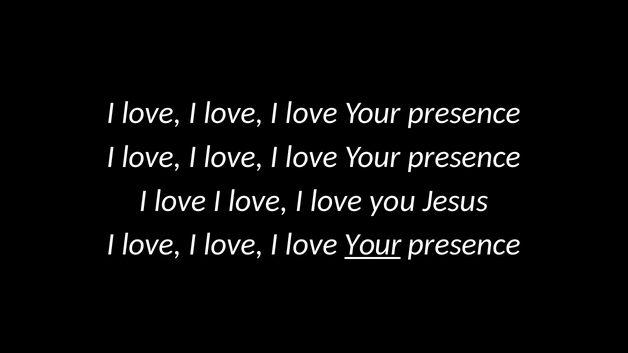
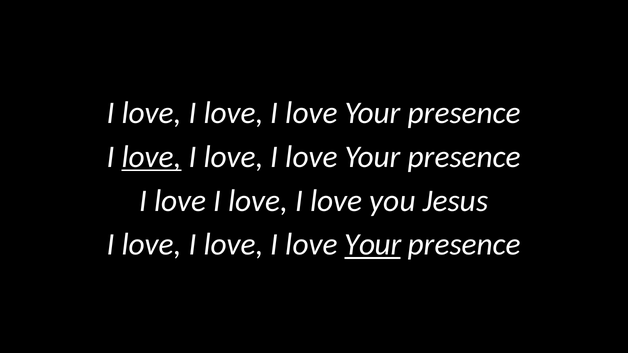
love underline: none -> present (152, 157)
